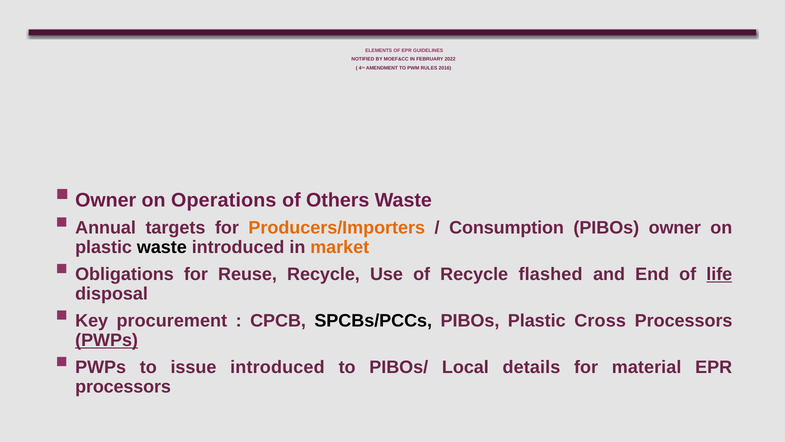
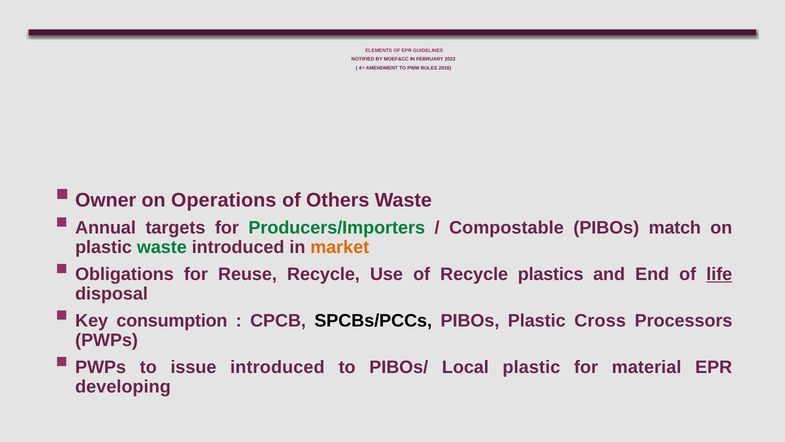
Producers/Importers colour: orange -> green (337, 228)
Consumption: Consumption -> Compostable (506, 228)
PIBOs owner: owner -> match (675, 228)
waste colour: black -> green (162, 247)
flashed: flashed -> plastics (551, 274)
procurement: procurement -> consumption (172, 321)
PWPs underline: present -> none (107, 340)
Local details: details -> plastic (531, 367)
processors: processors -> developing (123, 387)
